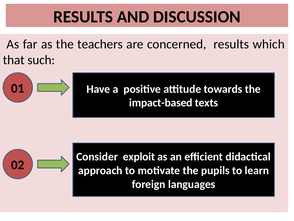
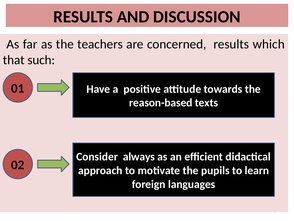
impact-based: impact-based -> reason-based (161, 103)
exploit: exploit -> always (139, 156)
